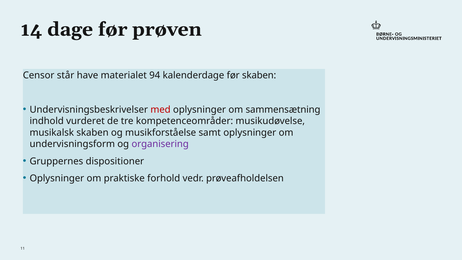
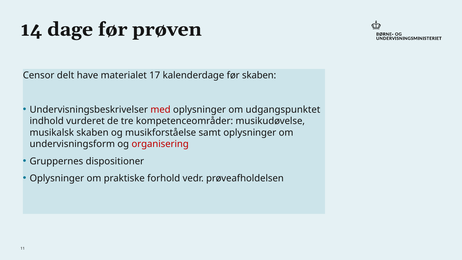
står: står -> delt (66, 75)
94: 94 -> 17 (155, 75)
sammensætning: sammensætning -> udgangspunktet (283, 110)
organisering colour: purple -> red (160, 144)
